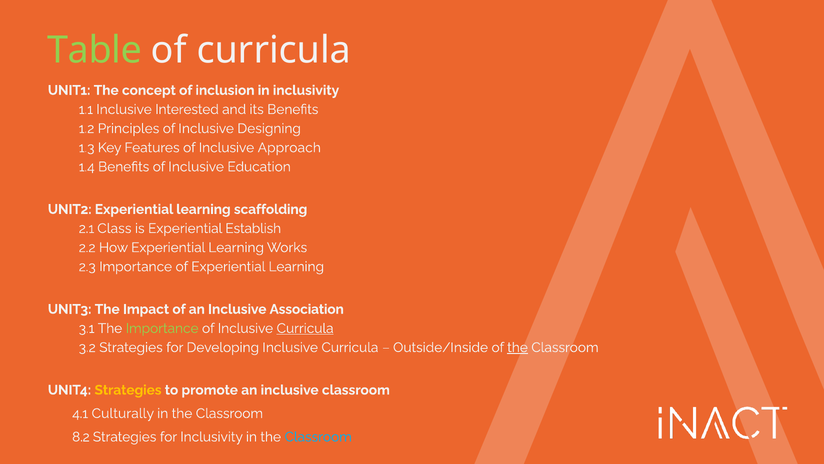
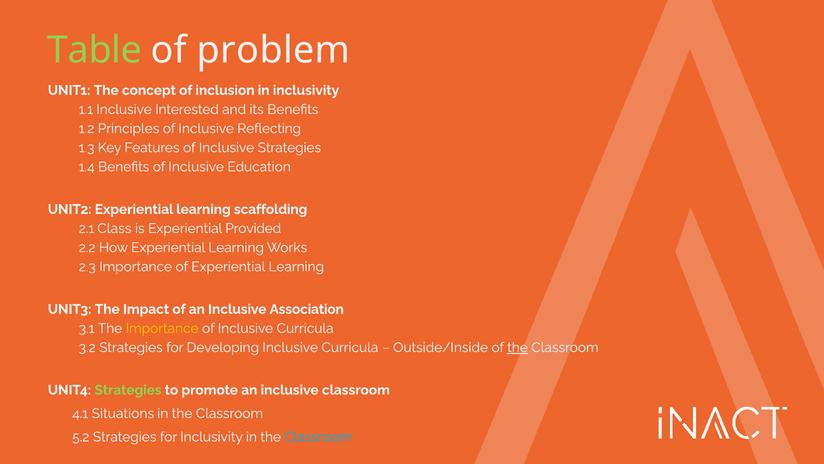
of curricula: curricula -> problem (274, 50)
Designing: Designing -> Reflecting (269, 128)
Inclusive Approach: Approach -> Strategies (289, 148)
Establish: Establish -> Provided (253, 228)
Importance colour: light green -> yellow (162, 328)
Curricula underline: present -> none (305, 328)
Strategies colour: yellow -> light green (128, 390)
Culturally: Culturally -> Situations (123, 413)
8.2: 8.2 -> 5.2 (81, 436)
